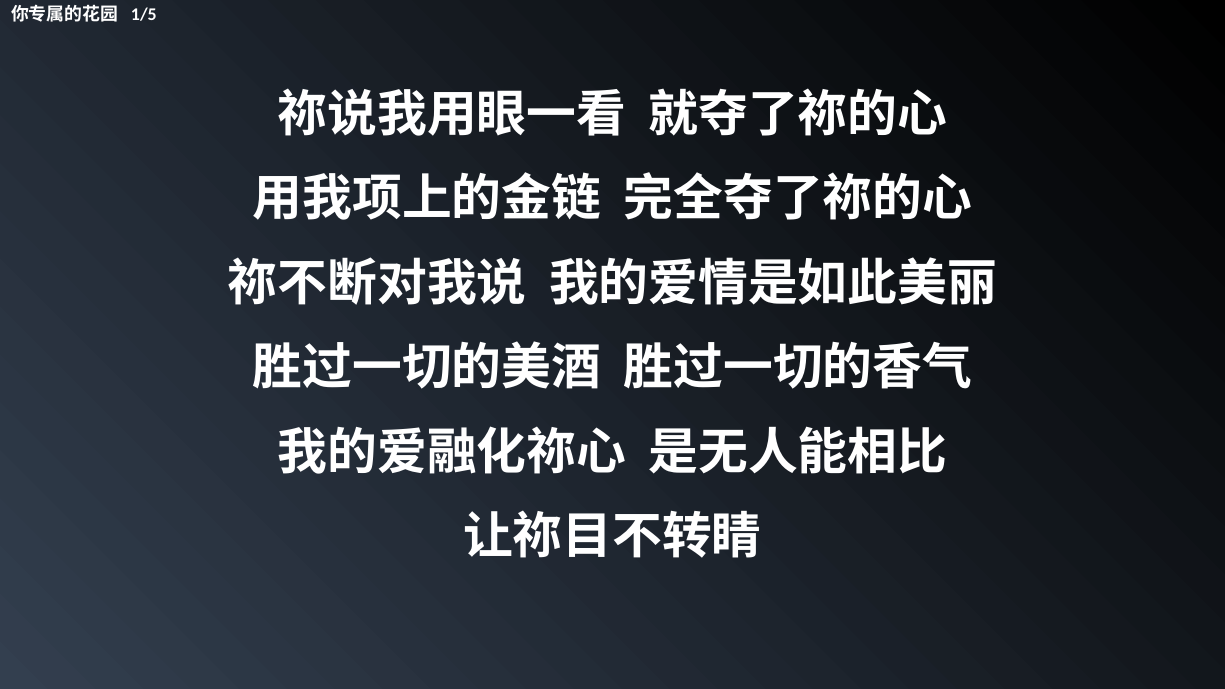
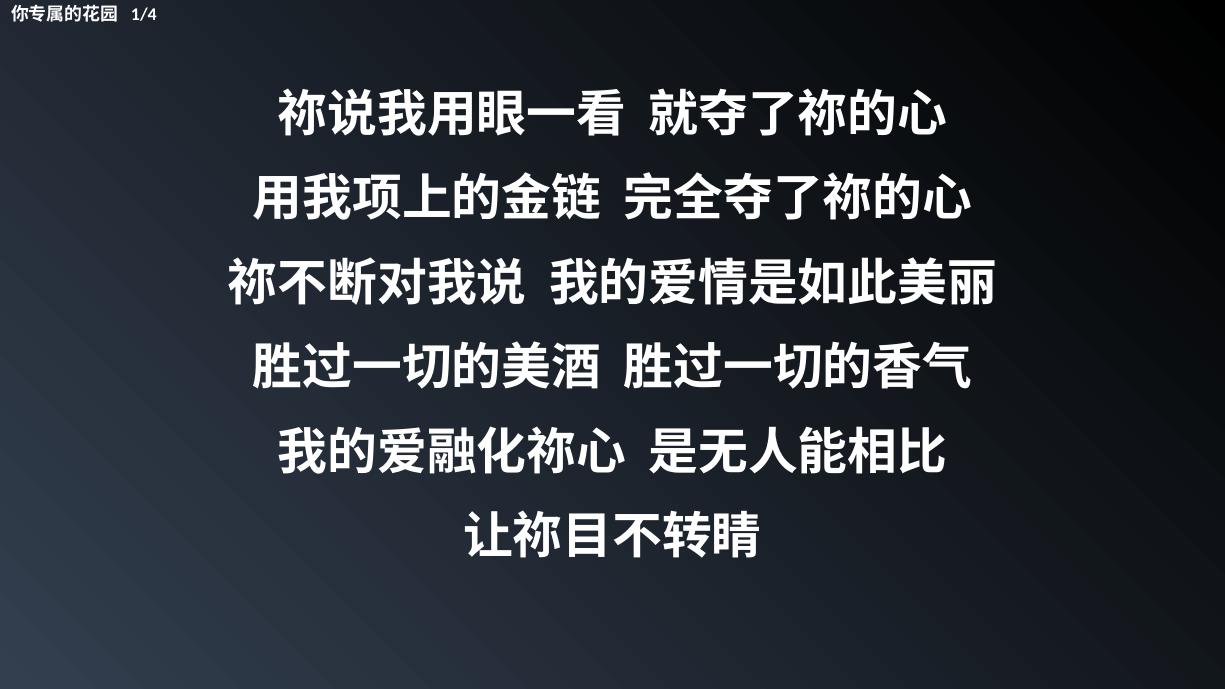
1/5: 1/5 -> 1/4 (144, 15)
